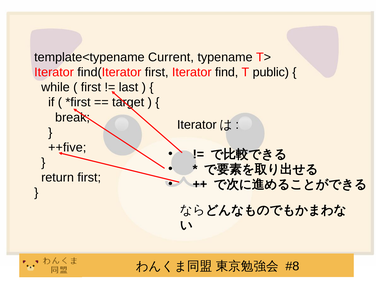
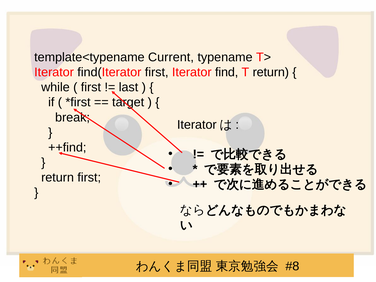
T public: public -> return (271, 72)
++five: ++five -> ++find (67, 147)
